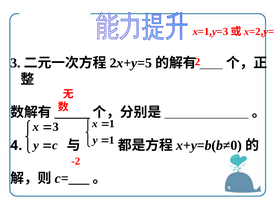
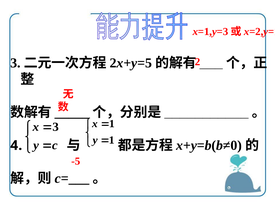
-2: -2 -> -5 (76, 161)
